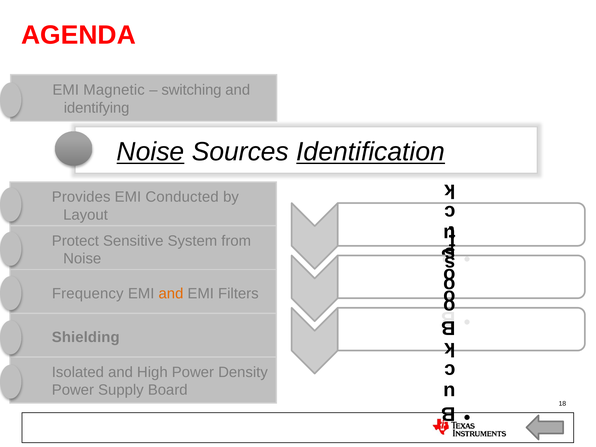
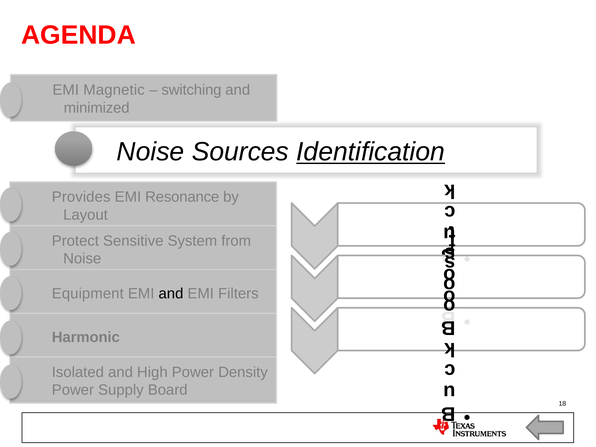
identifying: identifying -> minimized (97, 108)
Noise underline: present -> none (151, 152)
Conducted: Conducted -> Resonance (182, 197)
Frequency: Frequency -> Equipment (88, 293)
and colour: orange -> black (171, 293)
Shielding: Shielding -> Harmonic (86, 337)
